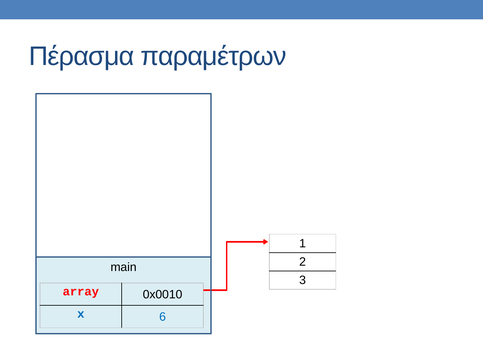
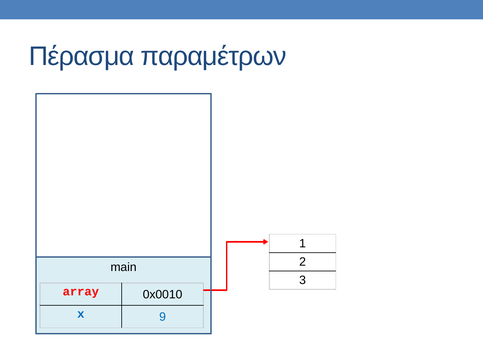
6: 6 -> 9 (163, 317)
